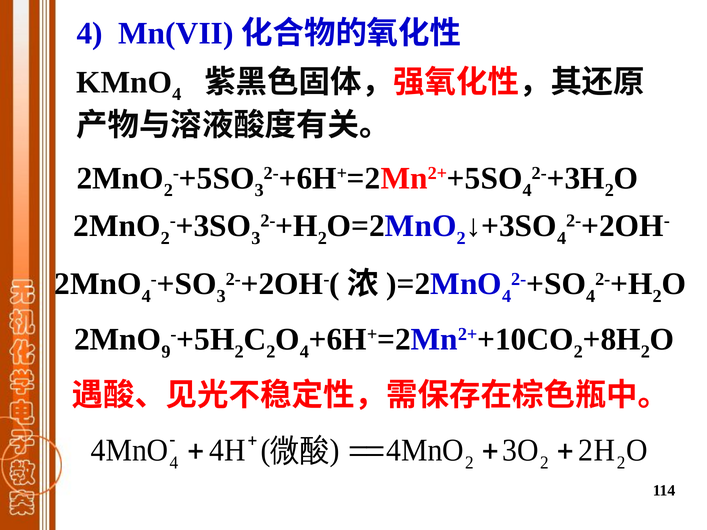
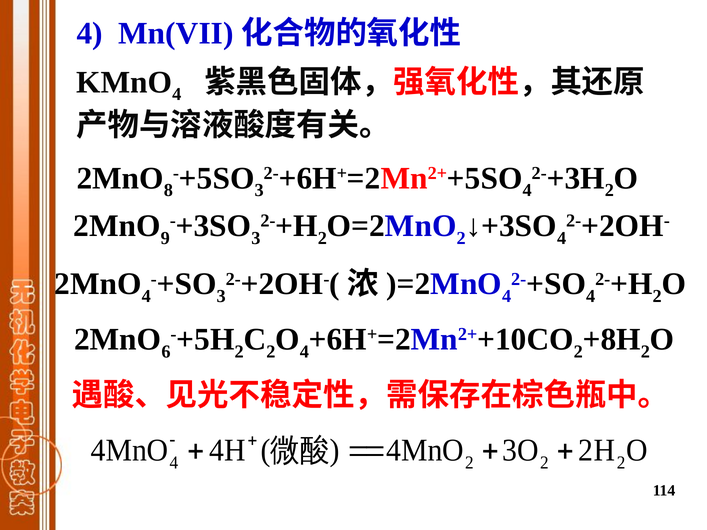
2: 2 -> 8 (168, 190)
2: 2 -> 9 (165, 238)
9: 9 -> 6 (166, 352)
